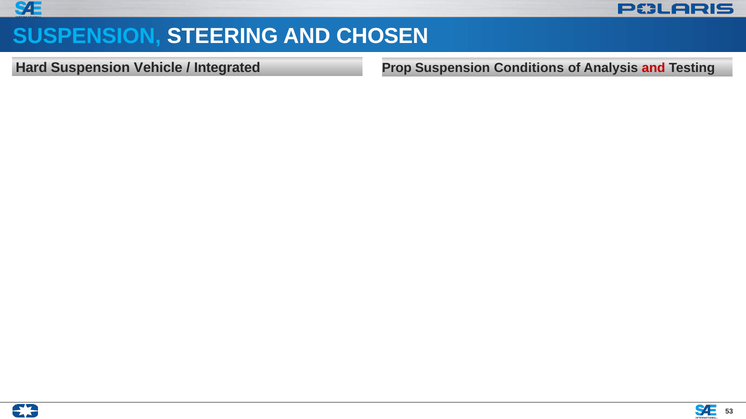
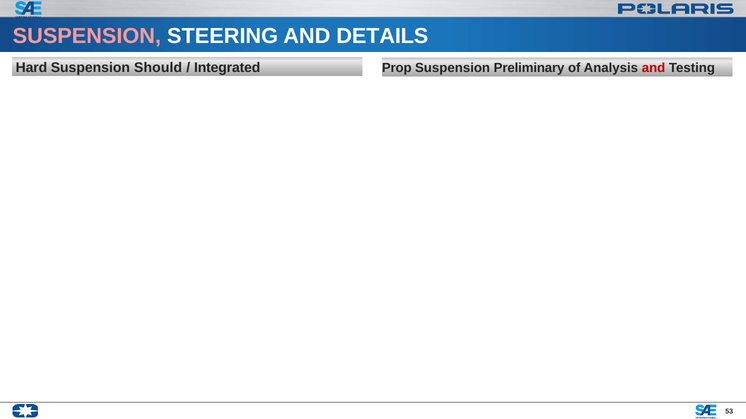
SUSPENSION colour: light blue -> pink (87, 36)
CHOSEN: CHOSEN -> DETAILS (382, 36)
Vehicle: Vehicle -> Should (158, 68)
Conditions: Conditions -> Preliminary (529, 68)
